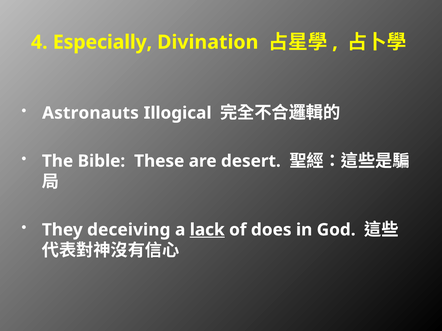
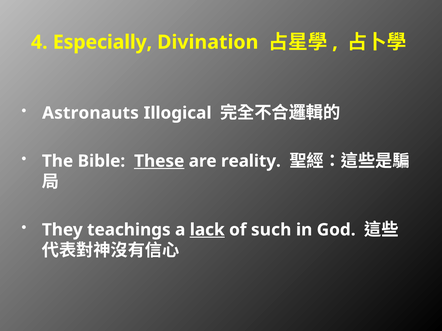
These underline: none -> present (159, 161)
desert: desert -> reality (251, 161)
deceiving: deceiving -> teachings (129, 230)
does: does -> such (271, 230)
